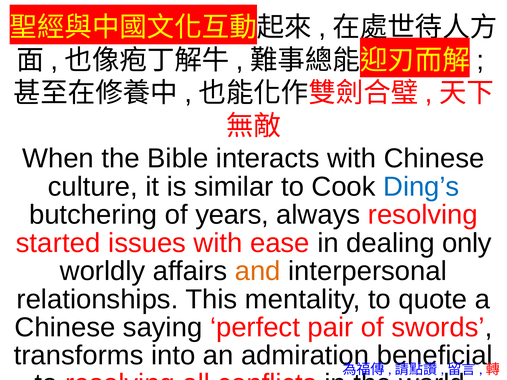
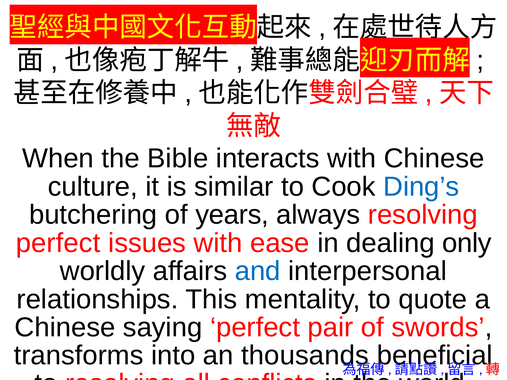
started: started -> perfect (58, 243)
and colour: orange -> blue (258, 271)
admiration: admiration -> thousands (305, 356)
